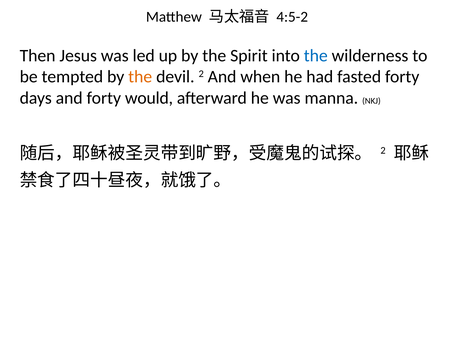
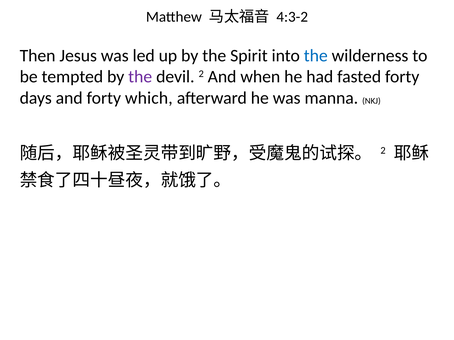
4:5-2: 4:5-2 -> 4:3-2 (292, 17)
the colour: orange -> purple (140, 77)
would: would -> which (149, 98)
